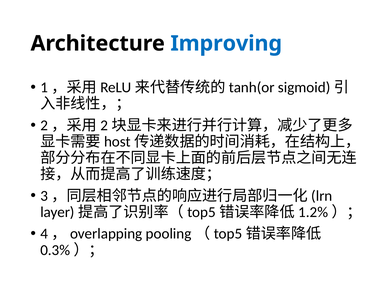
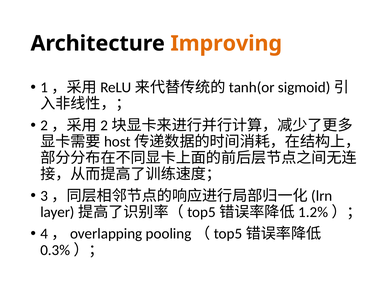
Improving colour: blue -> orange (226, 43)
